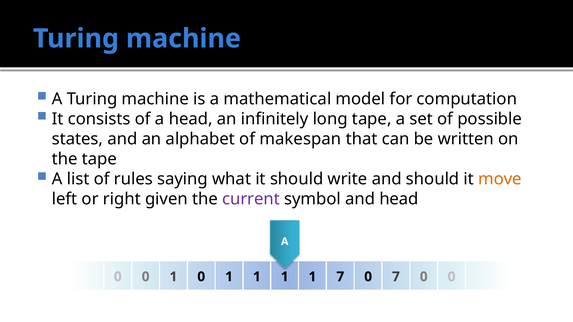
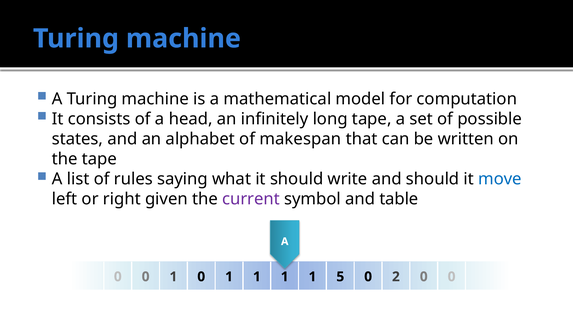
move colour: orange -> blue (500, 179)
and head: head -> table (399, 199)
1 7: 7 -> 5 (340, 277)
0 7: 7 -> 2 (396, 277)
